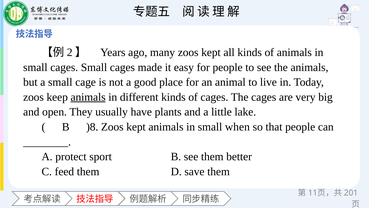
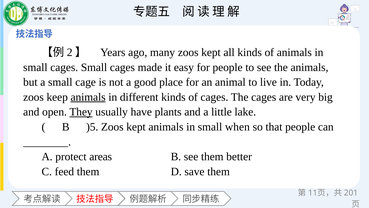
They underline: none -> present (81, 112)
)8: )8 -> )5 (92, 127)
sport: sport -> areas (101, 156)
